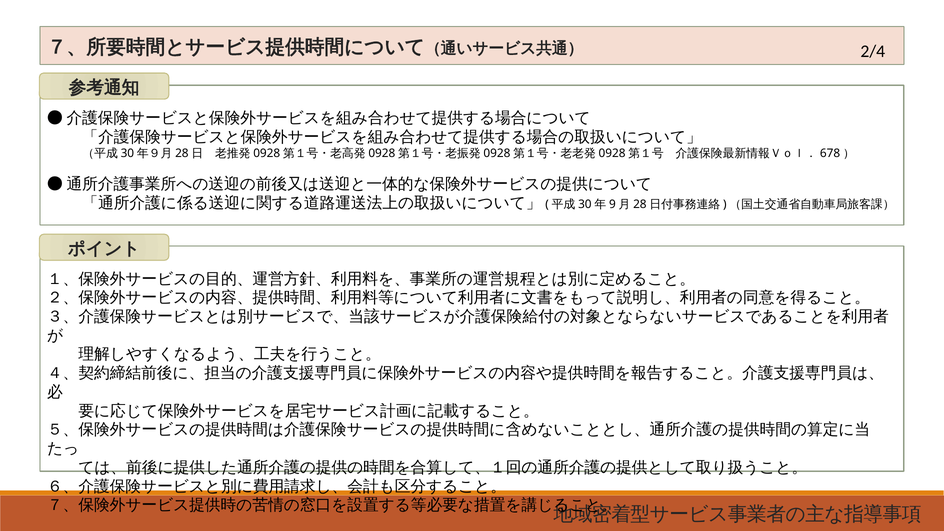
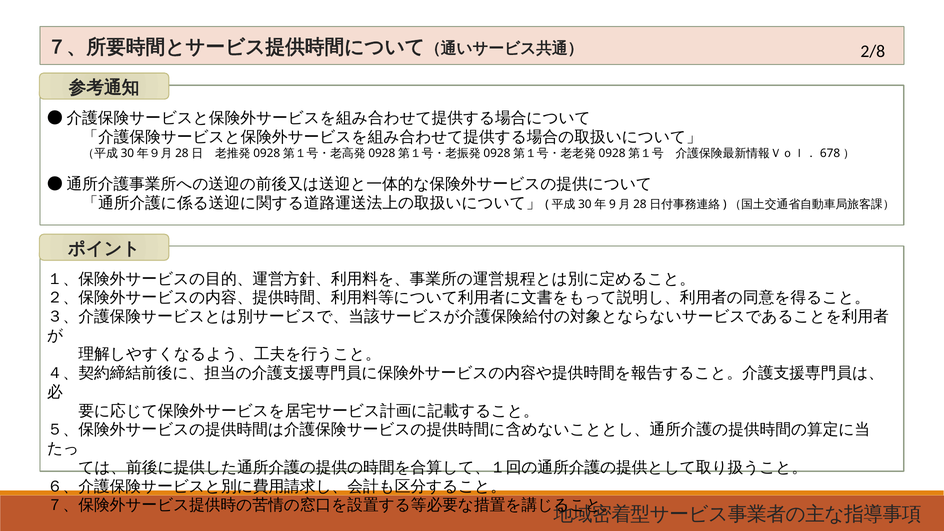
2/4: 2/4 -> 2/8 (873, 51)
